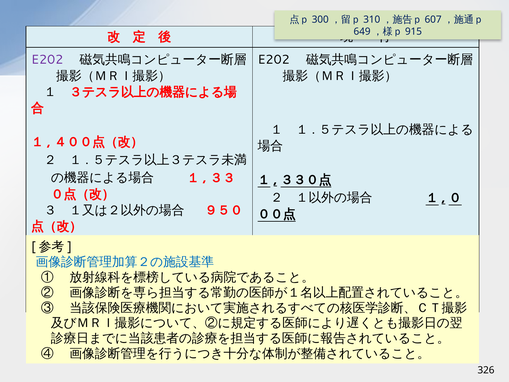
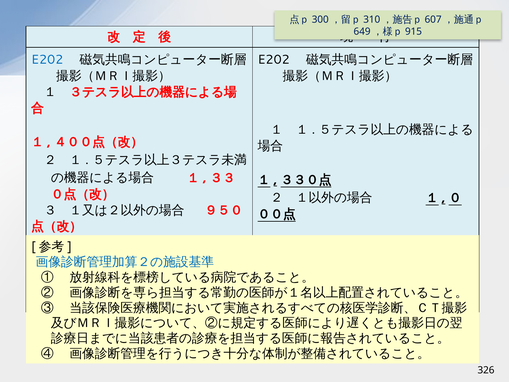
E202 colour: purple -> blue (47, 60)
